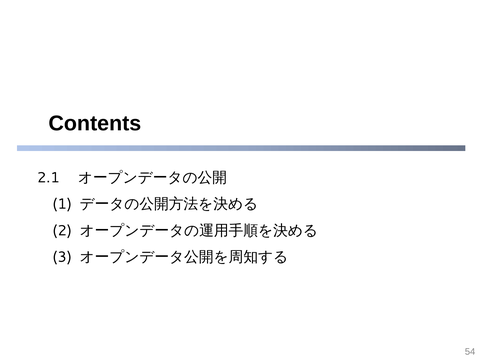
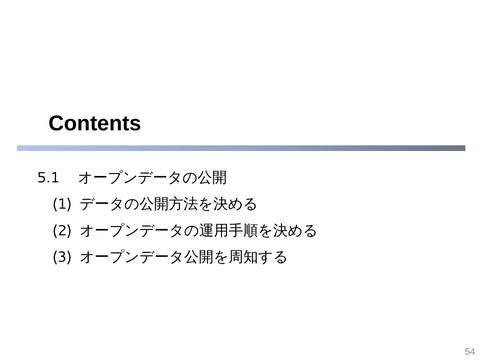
2.1: 2.1 -> 5.1 (48, 178)
